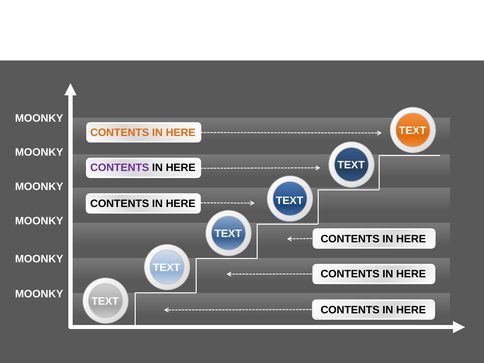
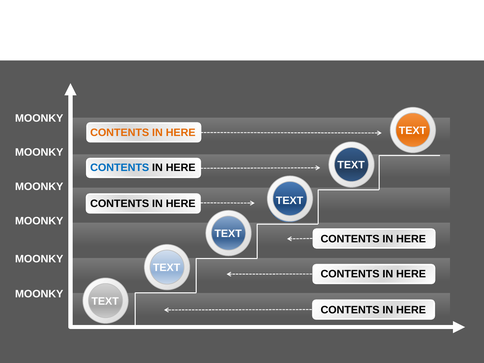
CONTENTS colour: purple -> blue (120, 168)
